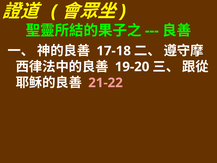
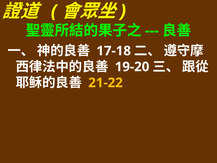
21-22 colour: pink -> yellow (106, 83)
